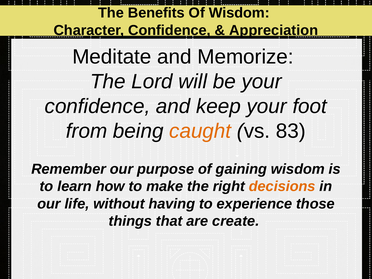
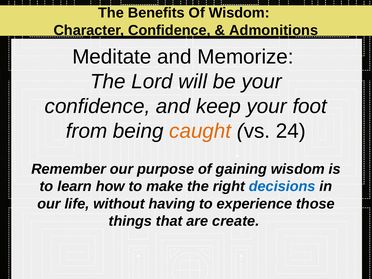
Appreciation: Appreciation -> Admonitions (274, 30)
83: 83 -> 24 (291, 131)
decisions colour: orange -> blue (282, 186)
